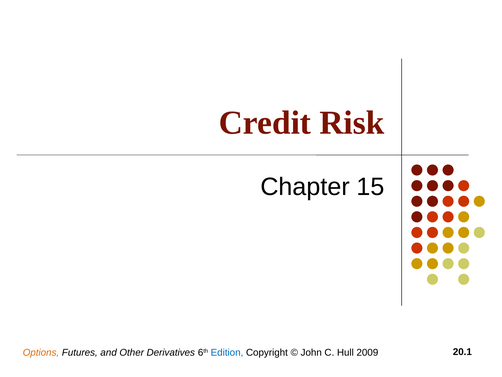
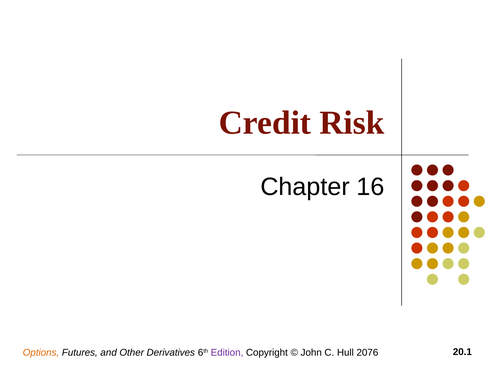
15: 15 -> 16 (371, 187)
Edition colour: blue -> purple (227, 352)
2009: 2009 -> 2076 (367, 352)
